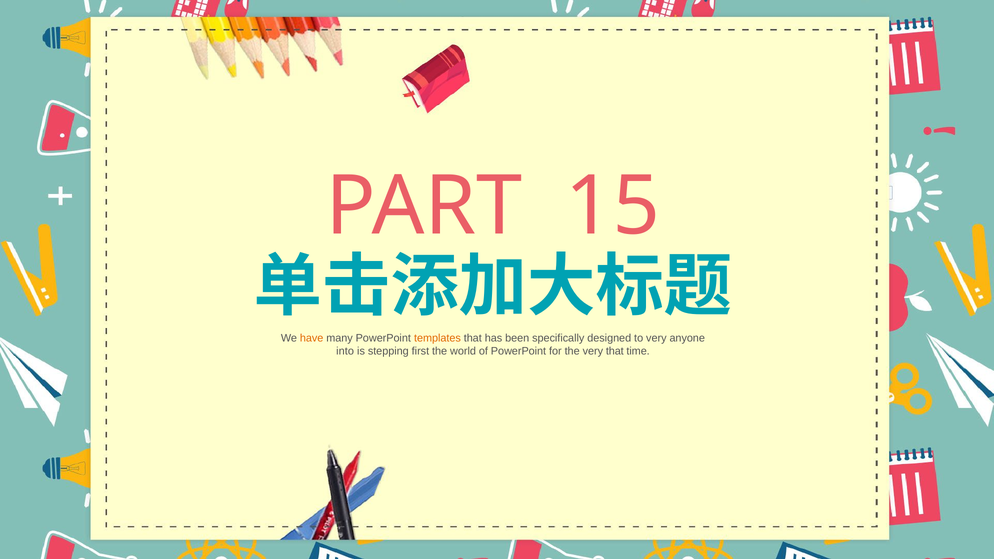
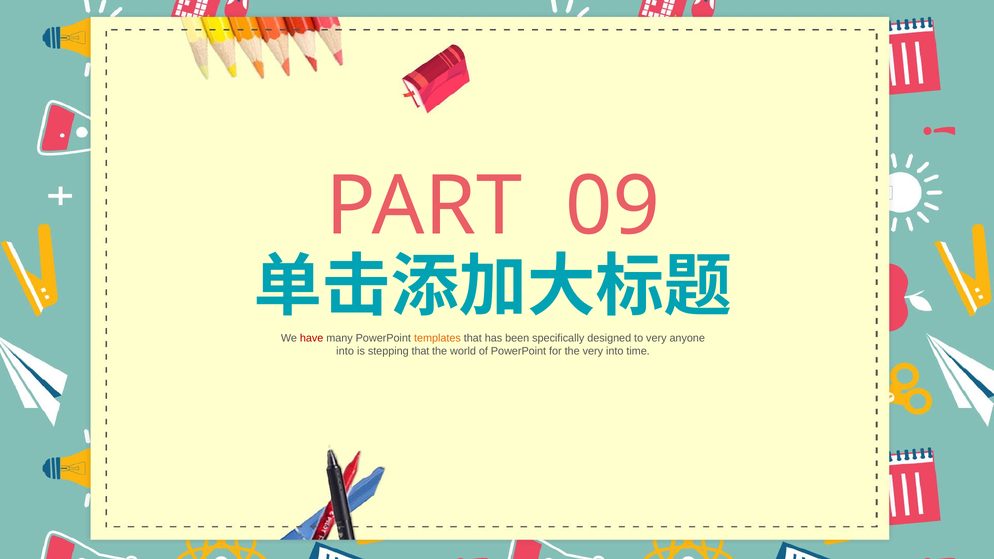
15: 15 -> 09 (613, 206)
have colour: orange -> red (312, 338)
stepping first: first -> that (420, 351)
very that: that -> into (615, 351)
